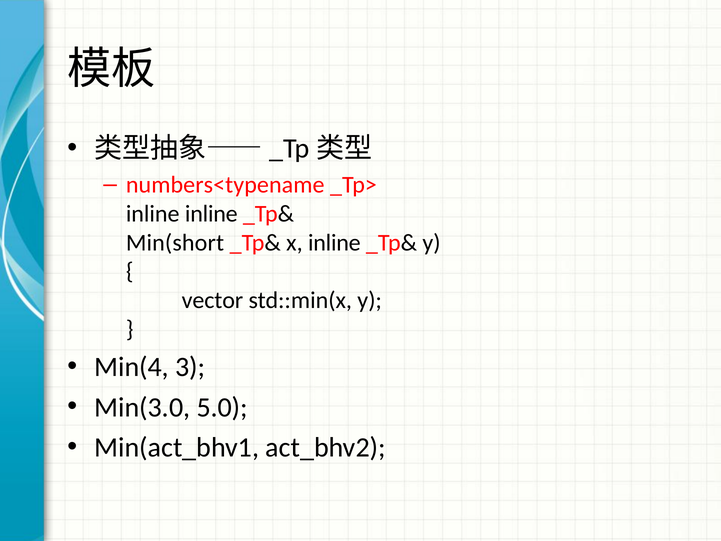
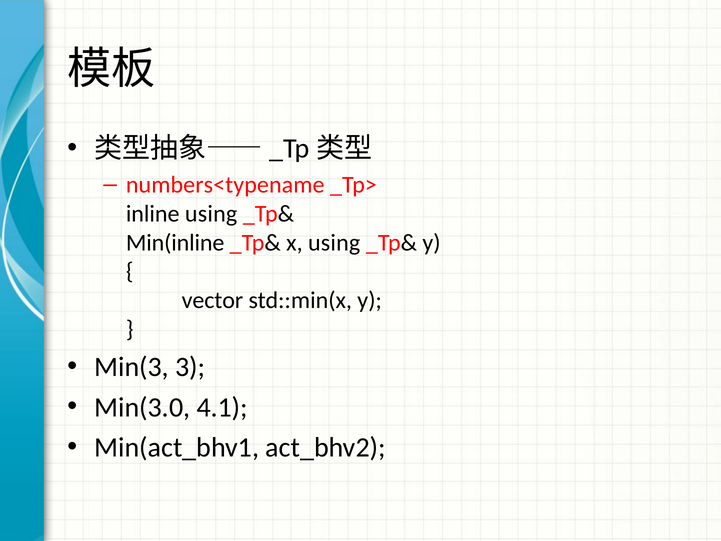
inline inline: inline -> using (211, 214)
Min(short: Min(short -> Min(inline (175, 243)
x inline: inline -> using (334, 243)
Min(4: Min(4 -> Min(3 (132, 367)
5.0: 5.0 -> 4.1 (222, 407)
